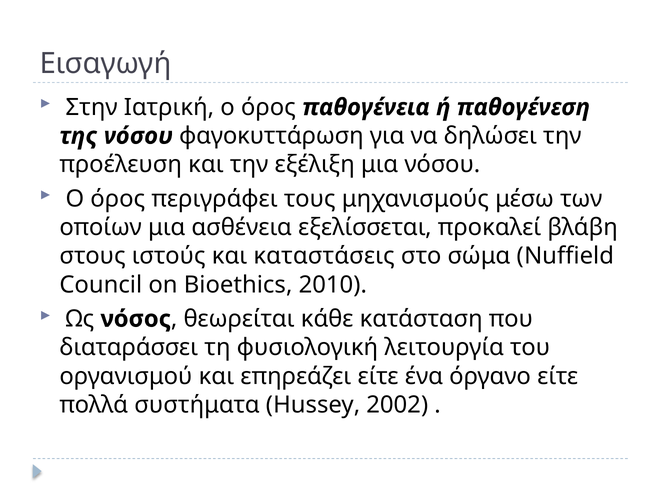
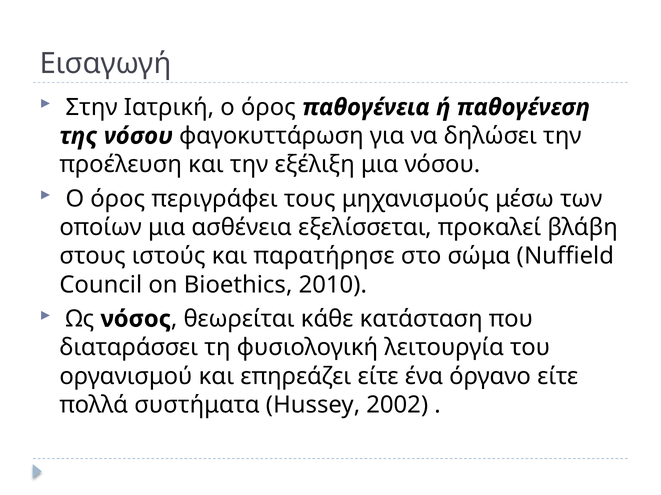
καταστάσεις: καταστάσεις -> παρατήρησε (324, 256)
